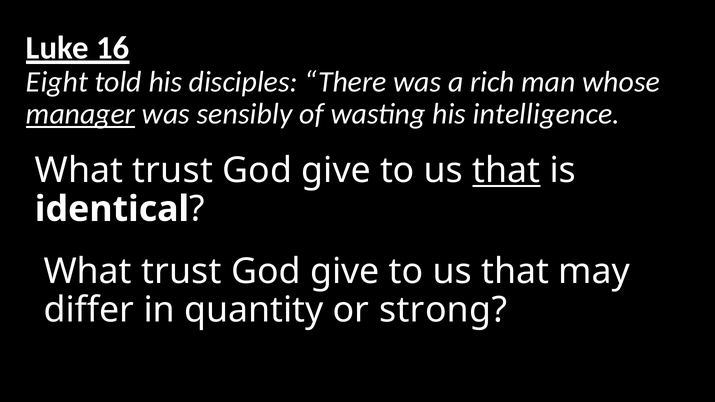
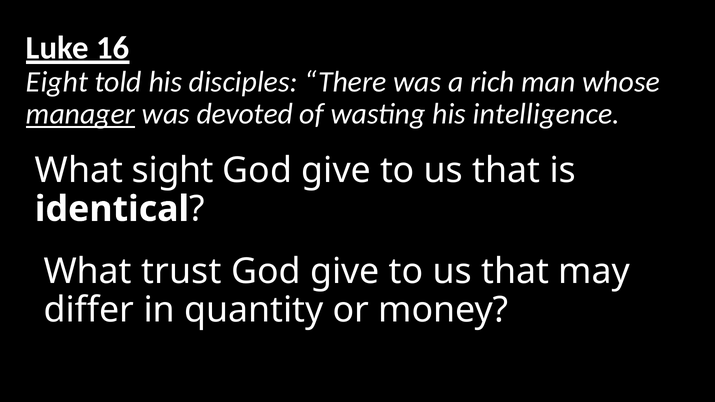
sensibly: sensibly -> devoted (245, 114)
trust: trust -> sight (173, 171)
that underline: present -> none (506, 171)
strong: strong -> money (443, 310)
